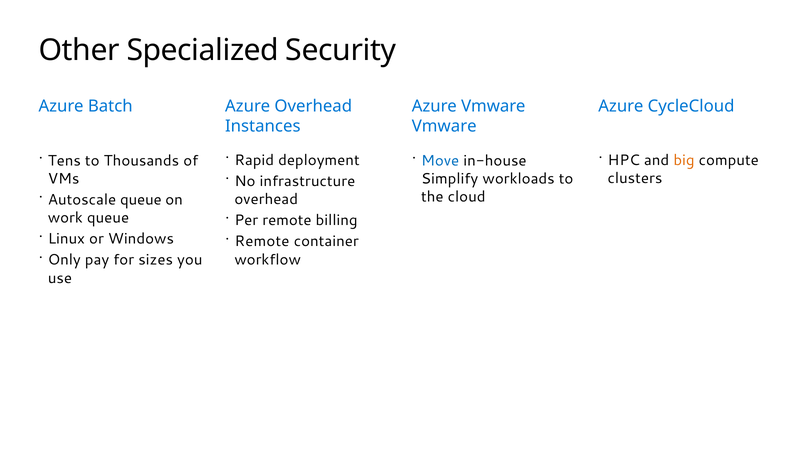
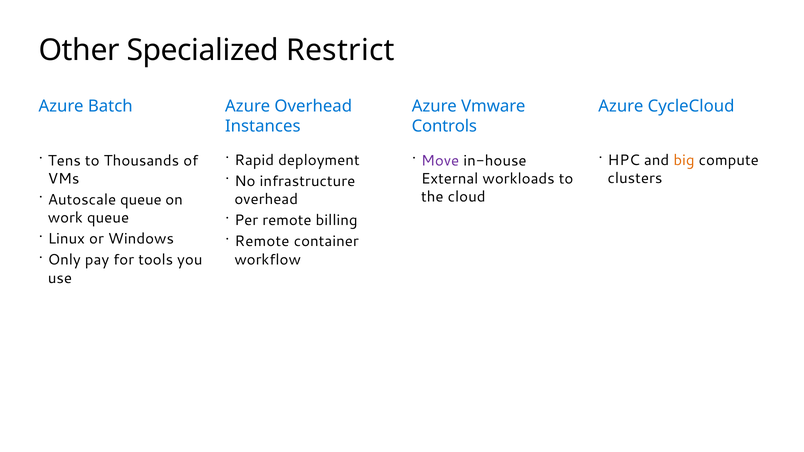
Security: Security -> Restrict (340, 50)
Vmware: Vmware -> Controls (444, 126)
Move colour: blue -> purple (440, 161)
Simplify: Simplify -> External (450, 179)
sizes: sizes -> tools (156, 260)
